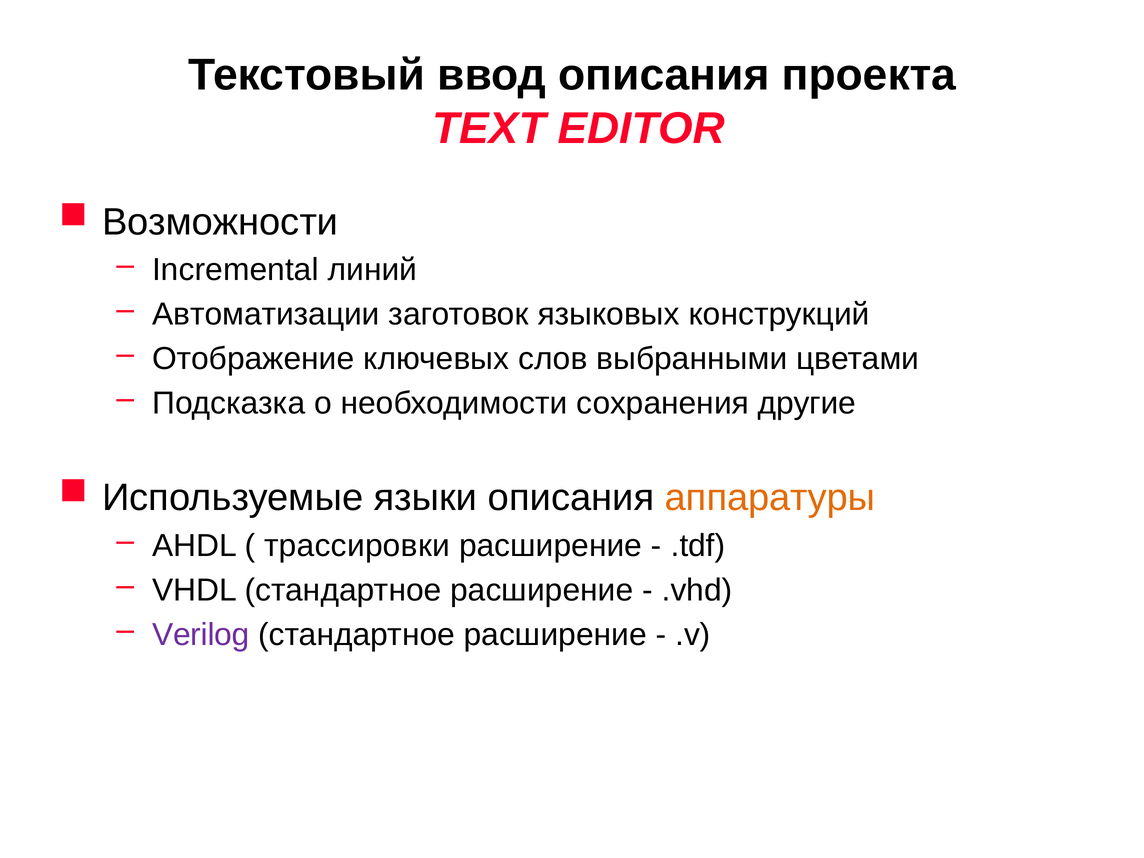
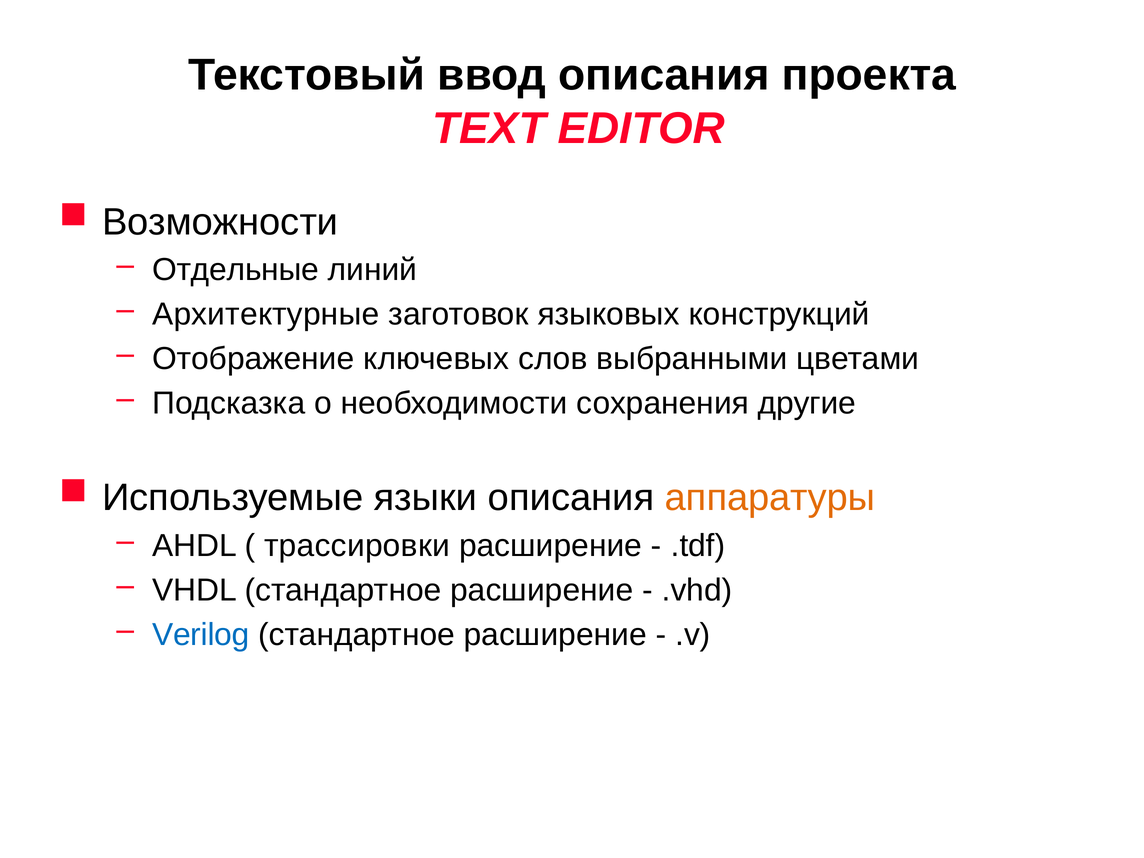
Incremental: Incremental -> Отдельные (236, 270)
Автоматизации: Автоматизации -> Архитектурные (266, 314)
Verilog colour: purple -> blue (201, 635)
